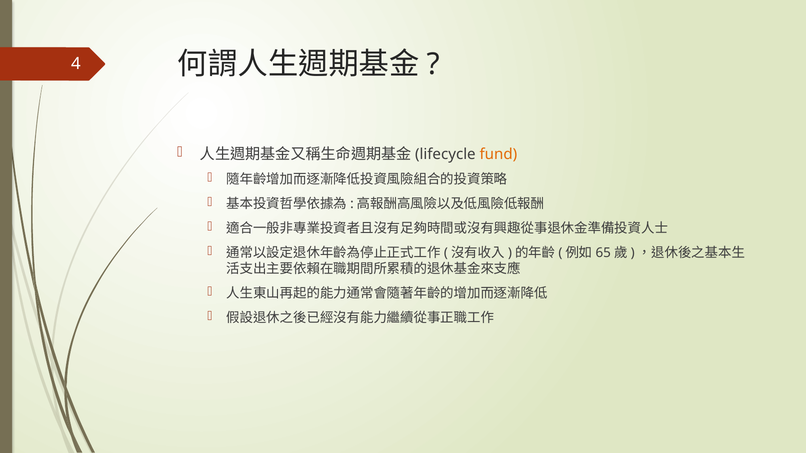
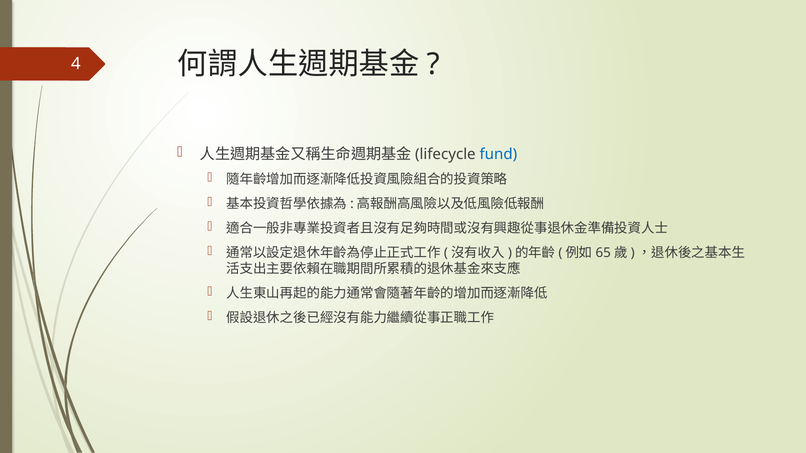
fund colour: orange -> blue (498, 154)
